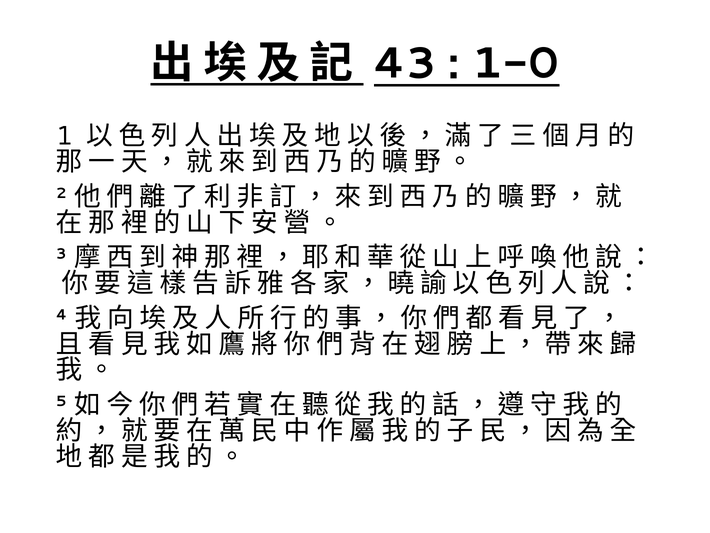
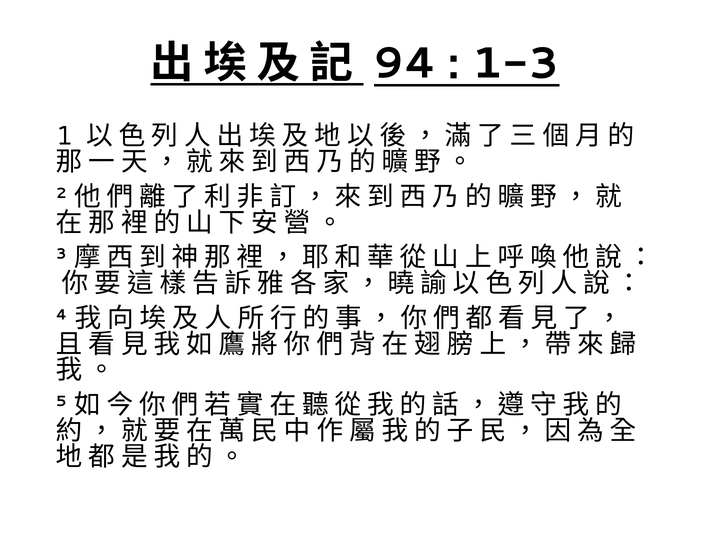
43: 43 -> 94 (405, 63)
1-0: 1-0 -> 1-3 (515, 63)
